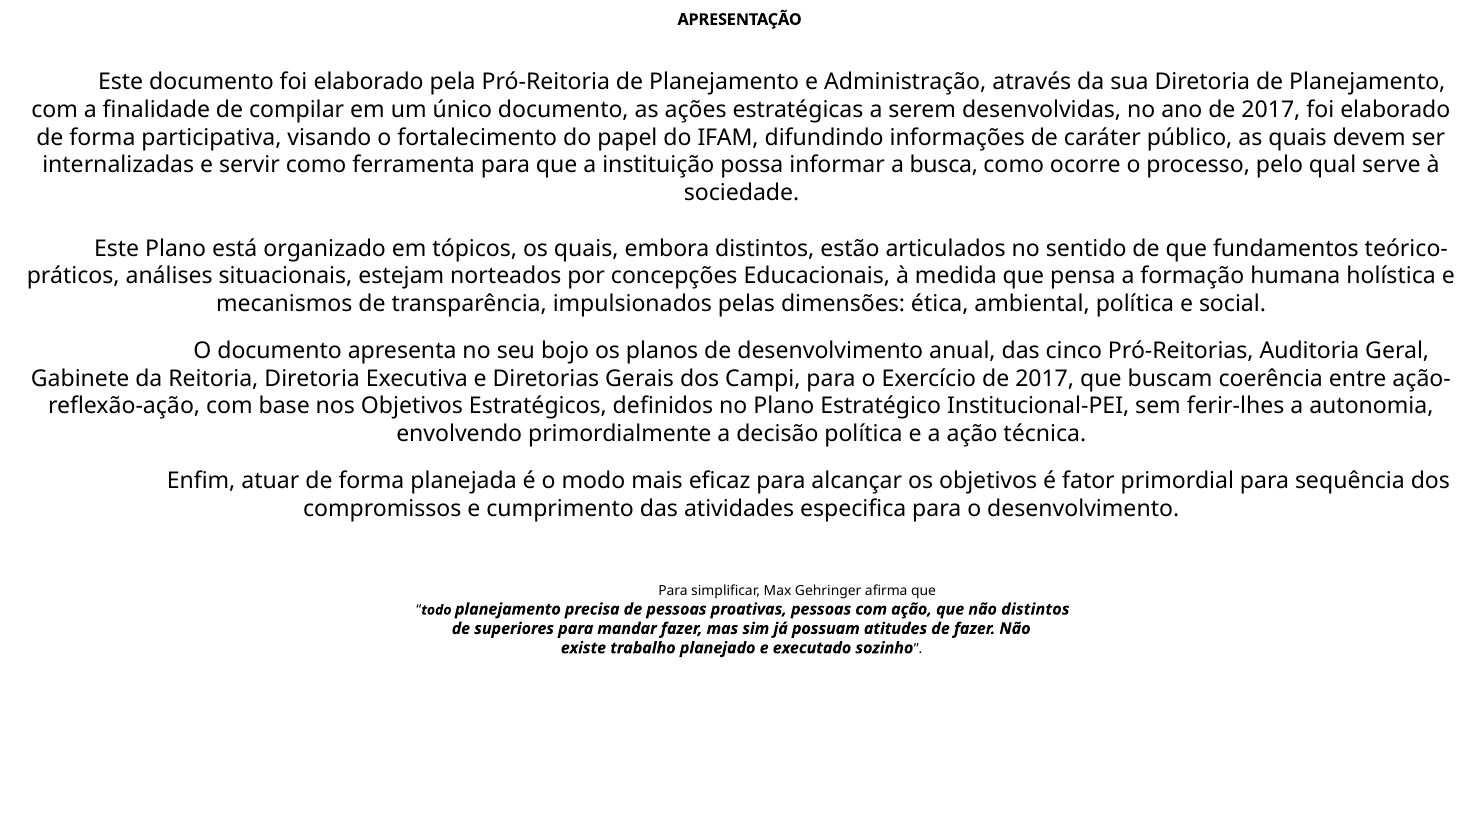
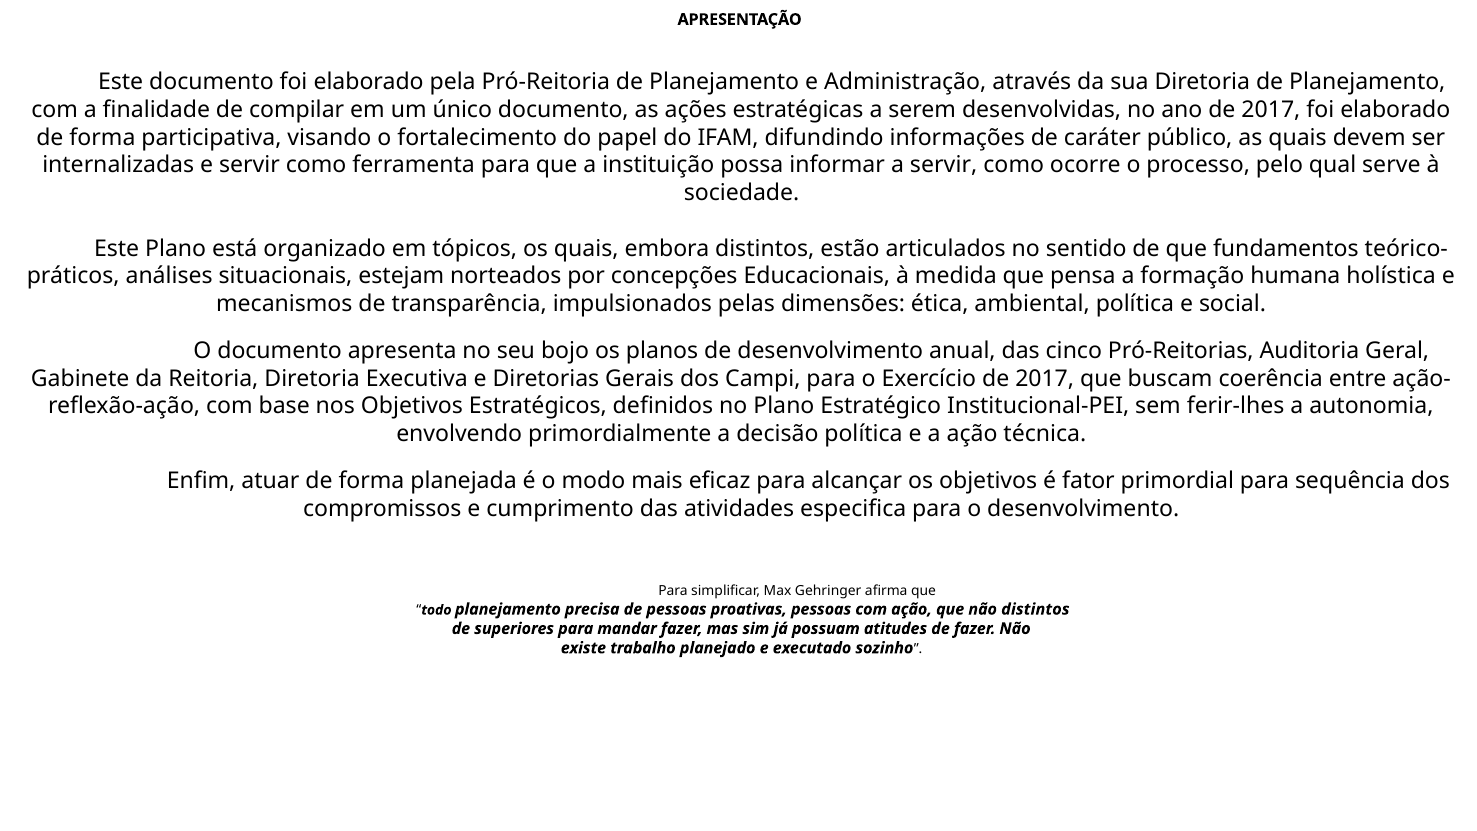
a busca: busca -> servir (944, 165)
